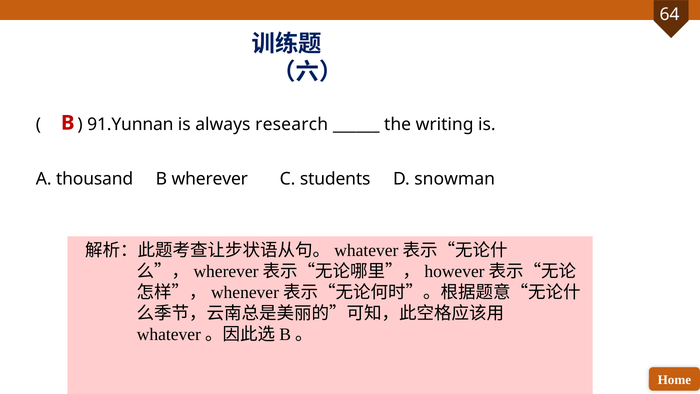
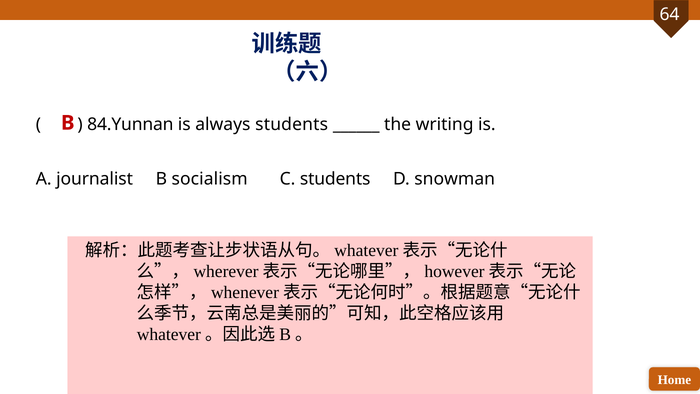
91.Yunnan: 91.Yunnan -> 84.Yunnan (130, 124)
always research: research -> students (292, 124)
thousand: thousand -> journalist (95, 179)
wherever: wherever -> socialism (210, 179)
